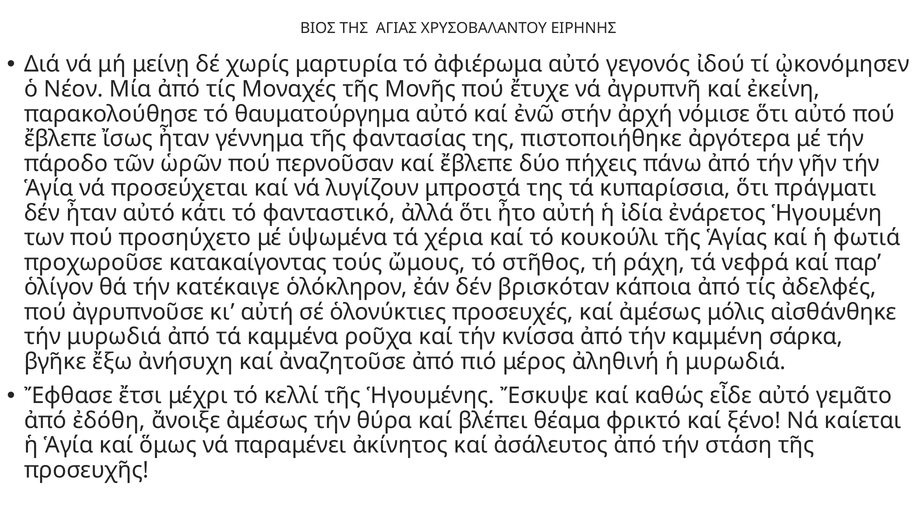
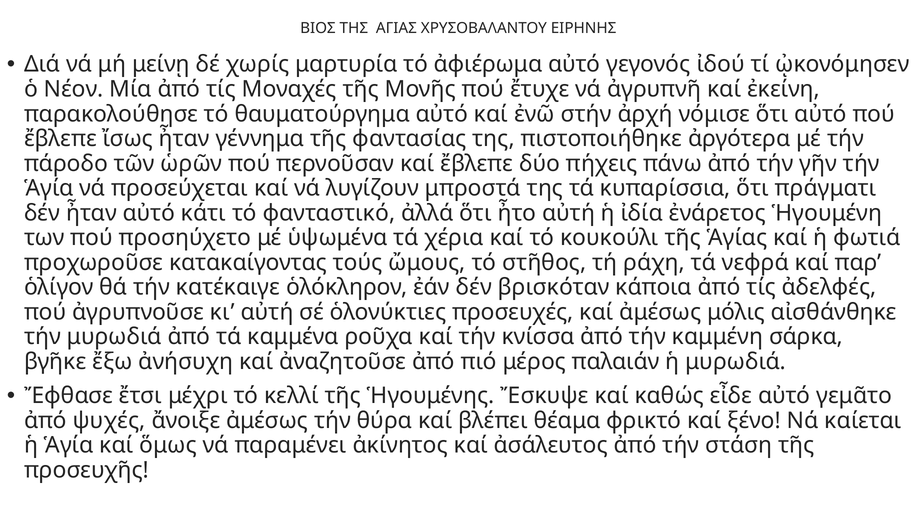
ἀληθινή: ἀληθινή -> παλαιάν (616, 361)
ἐδόθη: ἐδόθη -> ψυχές (109, 420)
